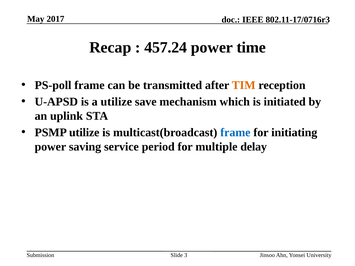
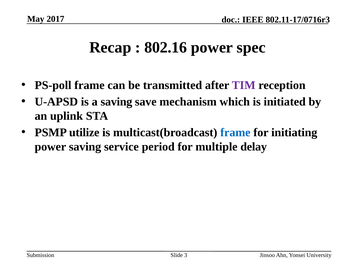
457.24: 457.24 -> 802.16 (166, 47)
time: time -> spec (251, 47)
TIM colour: orange -> purple (244, 85)
a utilize: utilize -> saving (116, 102)
